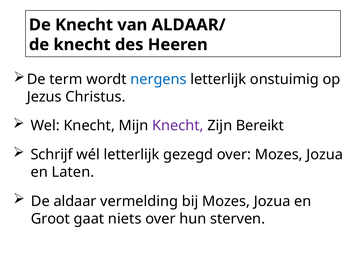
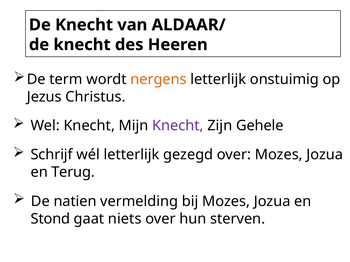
nergens colour: blue -> orange (158, 80)
Bereikt: Bereikt -> Gehele (260, 126)
Laten: Laten -> Terug (73, 172)
aldaar: aldaar -> natien (75, 202)
Groot: Groot -> Stond (50, 219)
